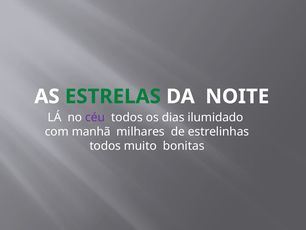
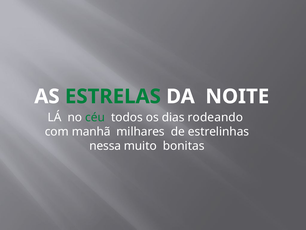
céu colour: purple -> green (95, 117)
ilumidado: ilumidado -> rodeando (215, 117)
todos: todos -> nessa (105, 146)
